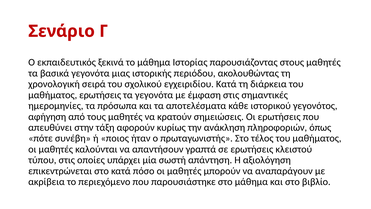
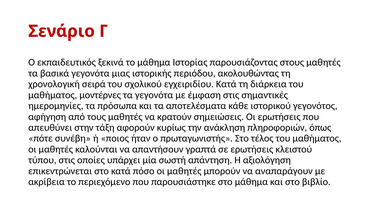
μαθήματος ερωτήσεις: ερωτήσεις -> μοντέρνες (100, 95)
